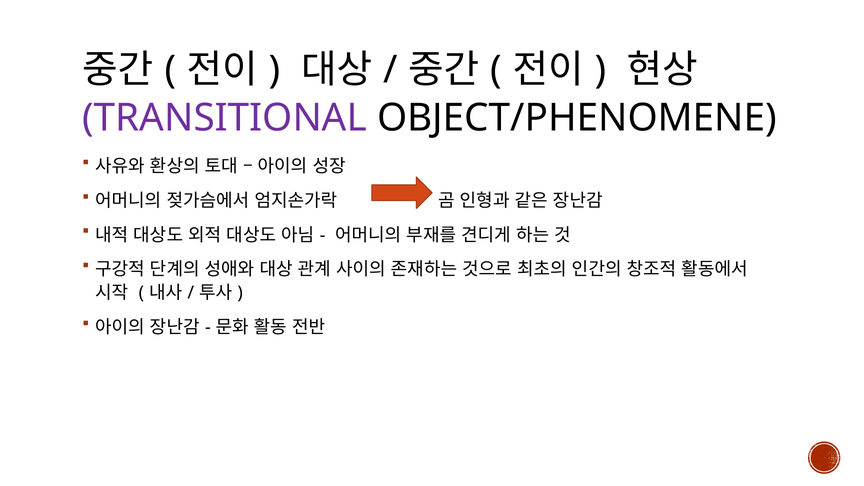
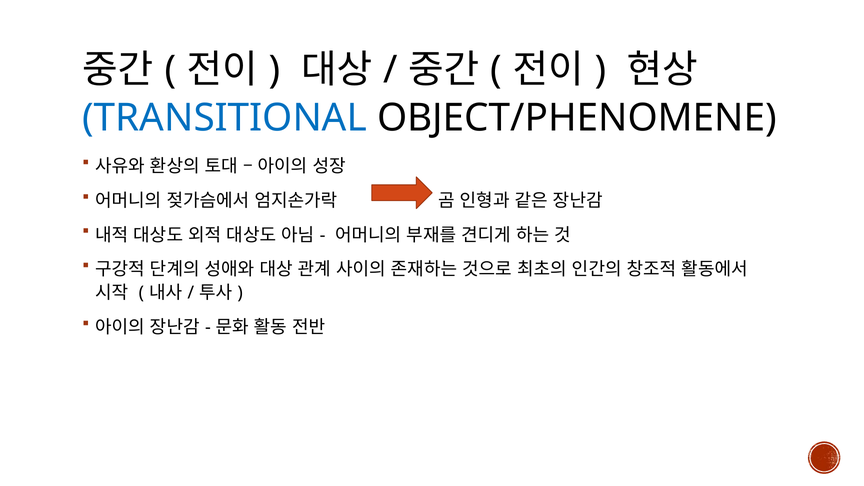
TRANSITIONAL colour: purple -> blue (225, 118)
